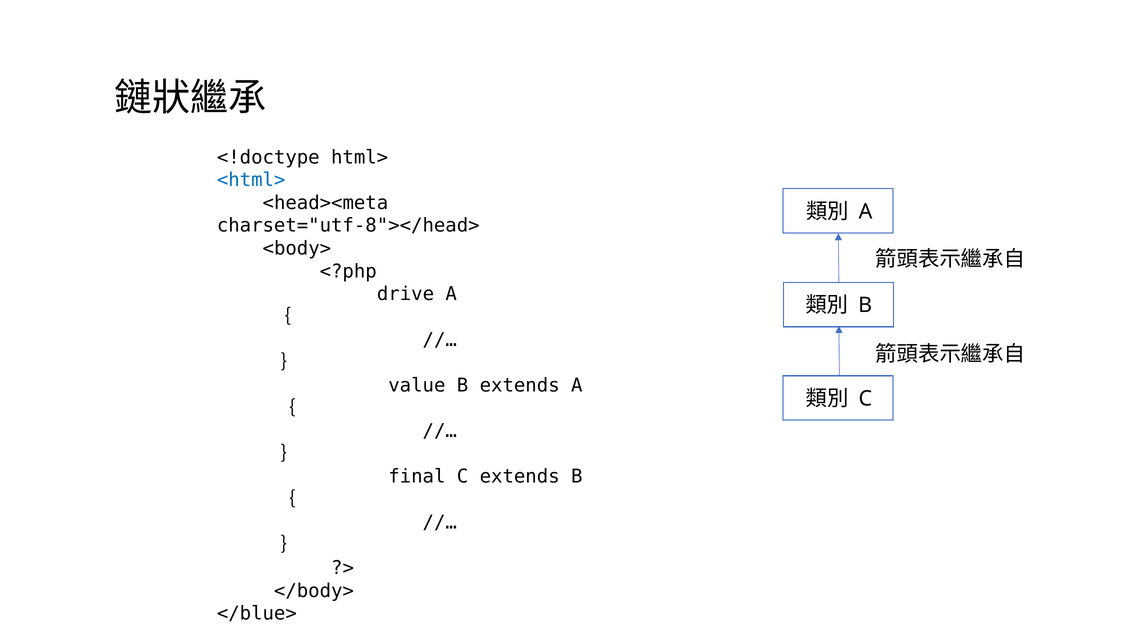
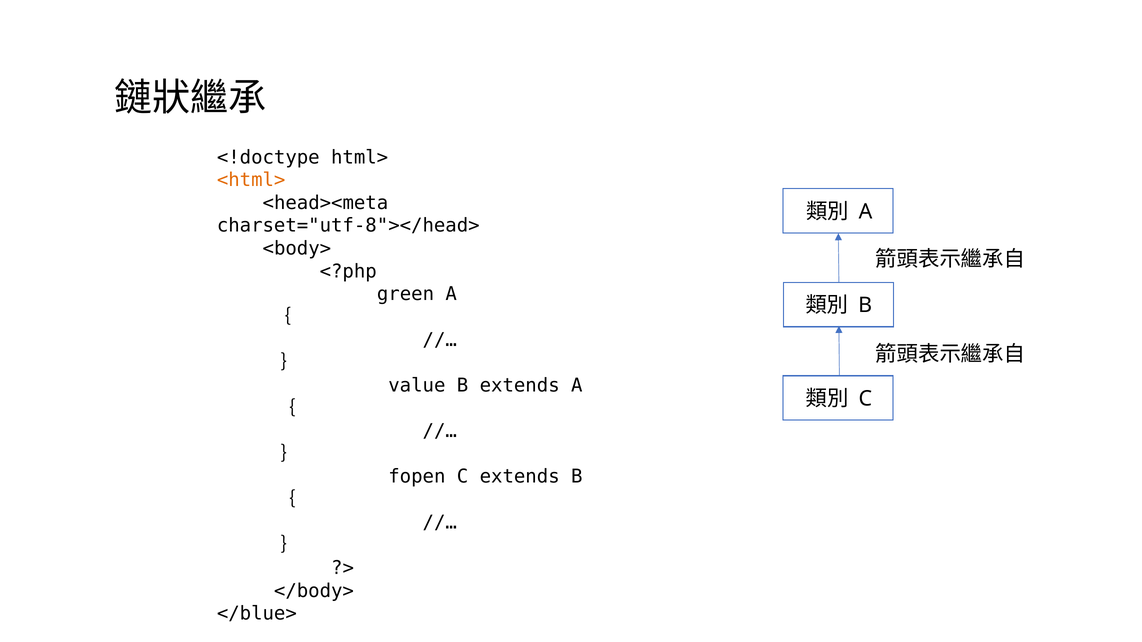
<html> colour: blue -> orange (251, 180)
drive: drive -> green (406, 294)
final: final -> fopen (417, 477)
